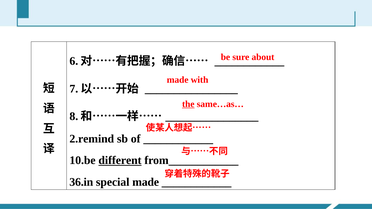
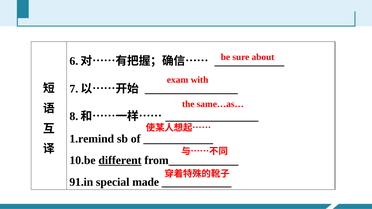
made: made -> exam (178, 80)
the underline: present -> none (188, 104)
2.remind: 2.remind -> 1.remind (92, 139)
36.in: 36.in -> 91.in (81, 182)
